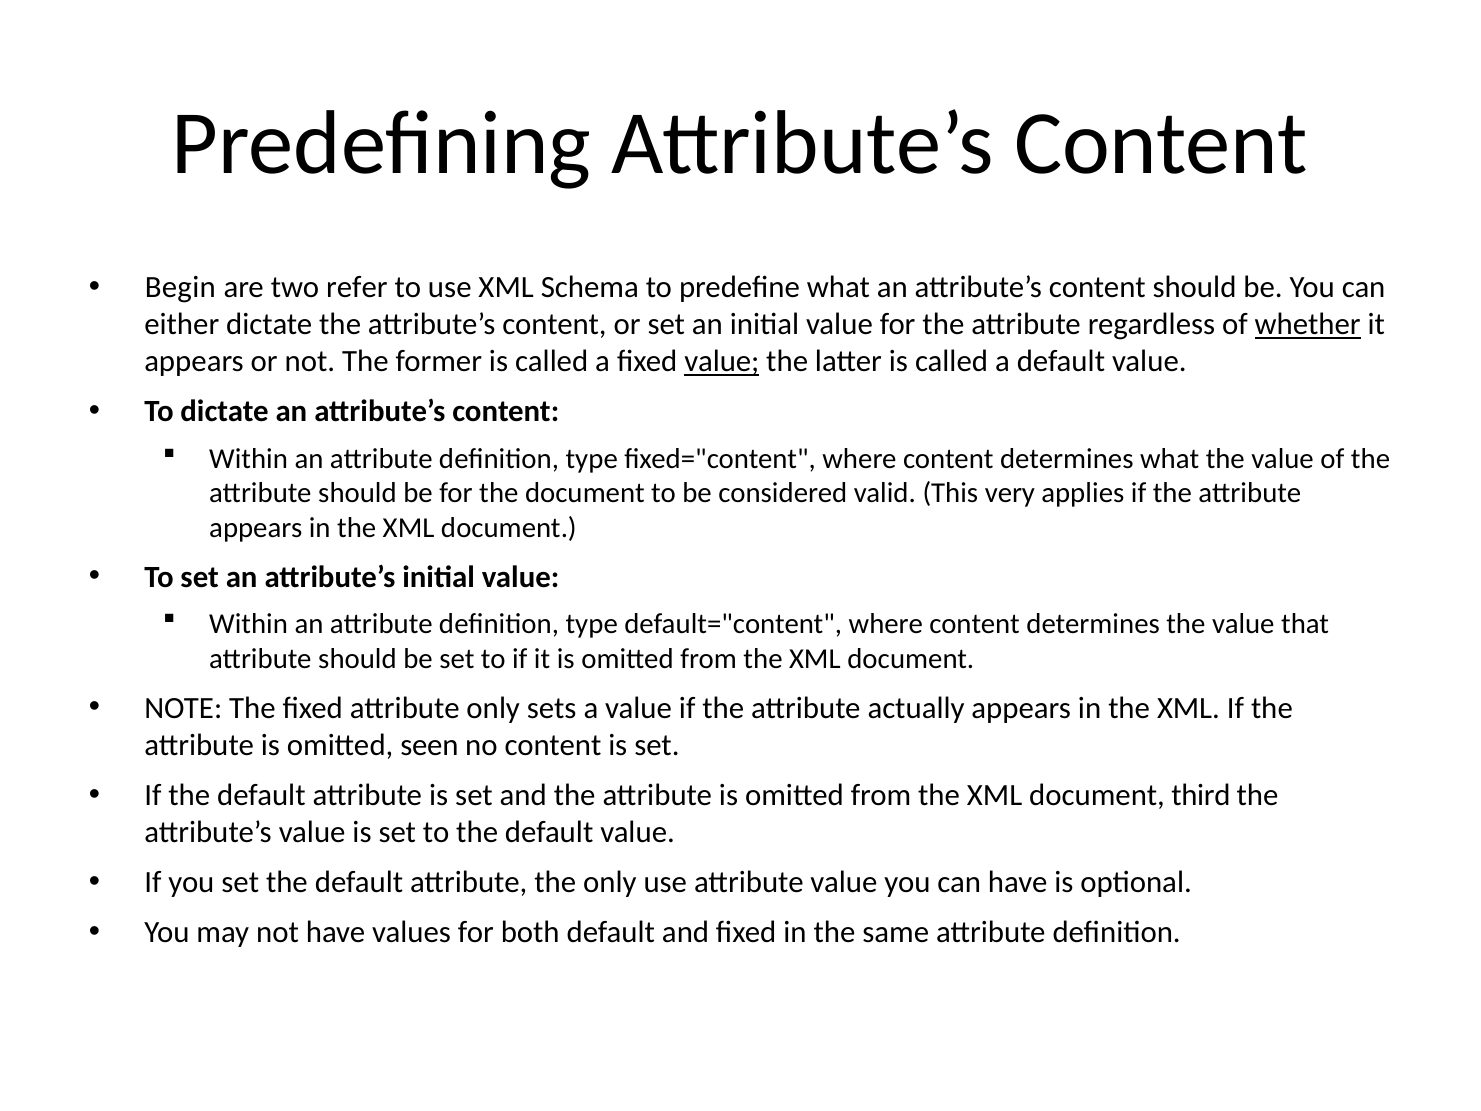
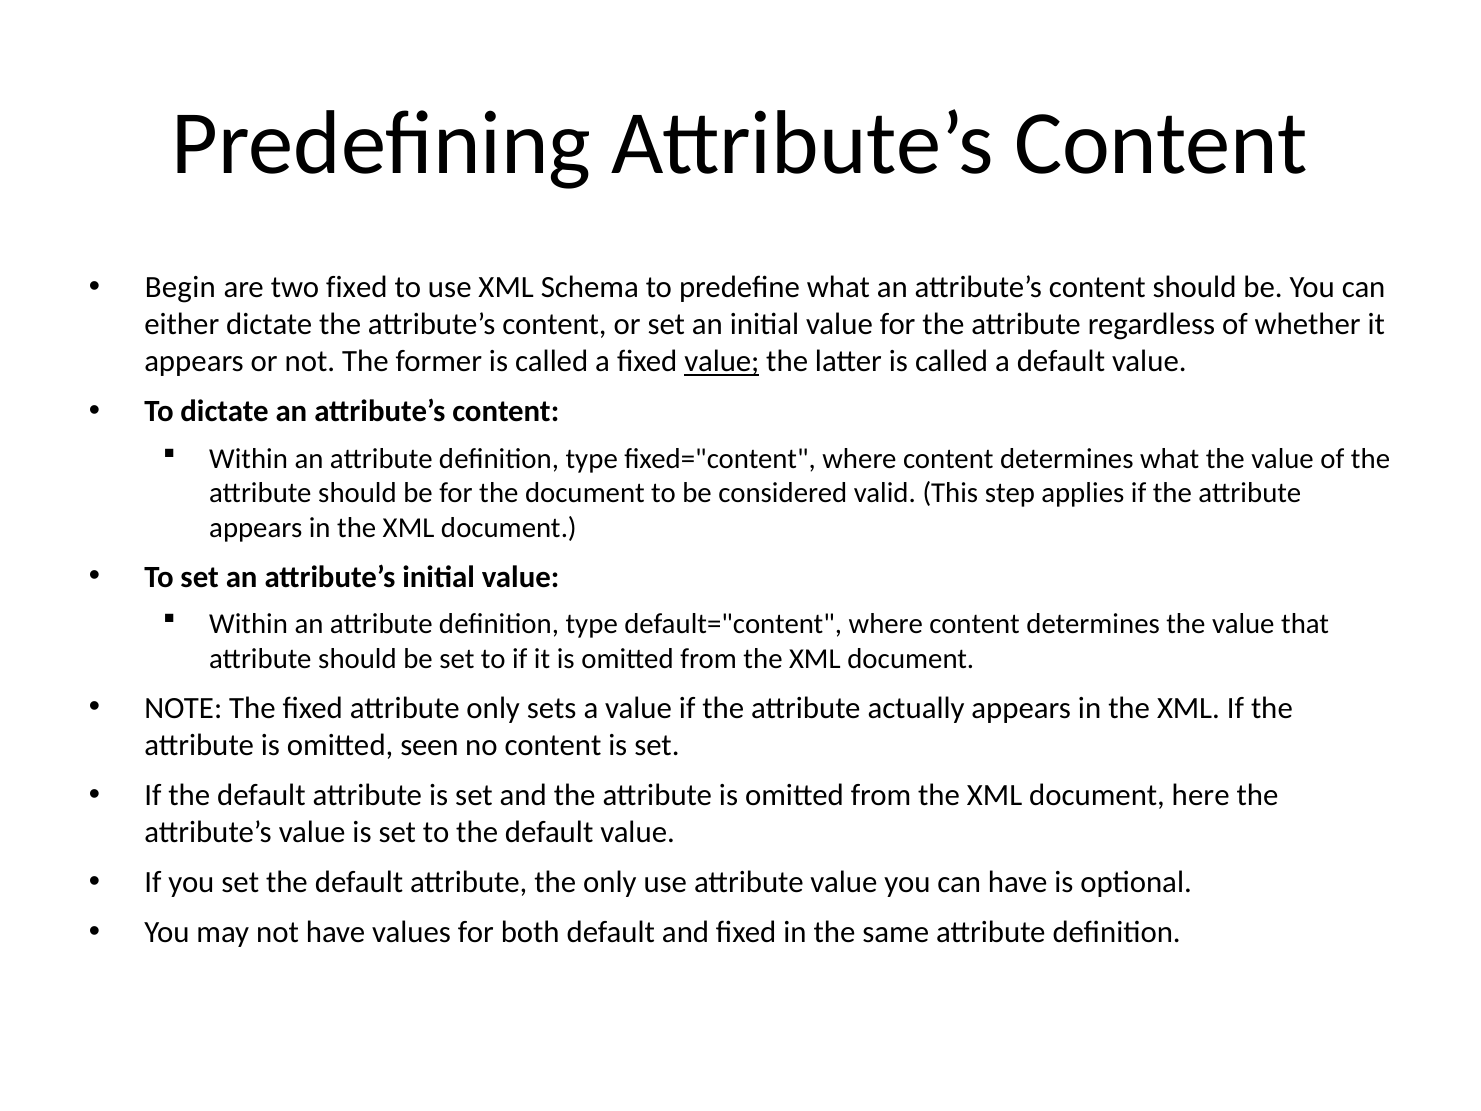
two refer: refer -> fixed (357, 287)
whether underline: present -> none (1308, 324)
very: very -> step (1010, 493)
third: third -> here (1201, 795)
